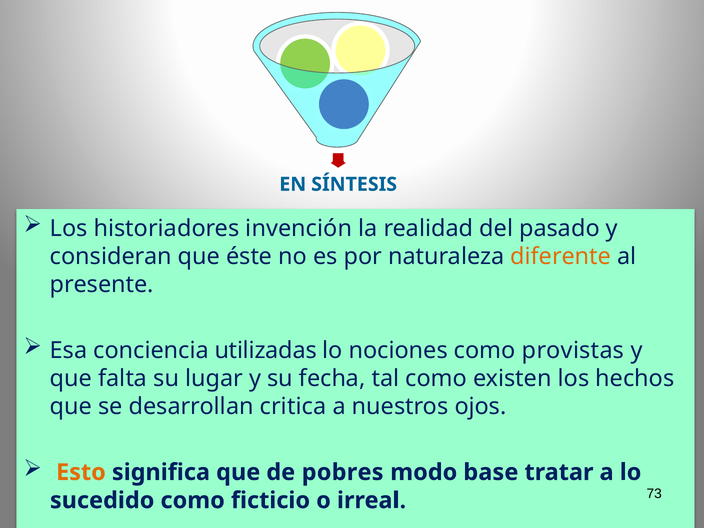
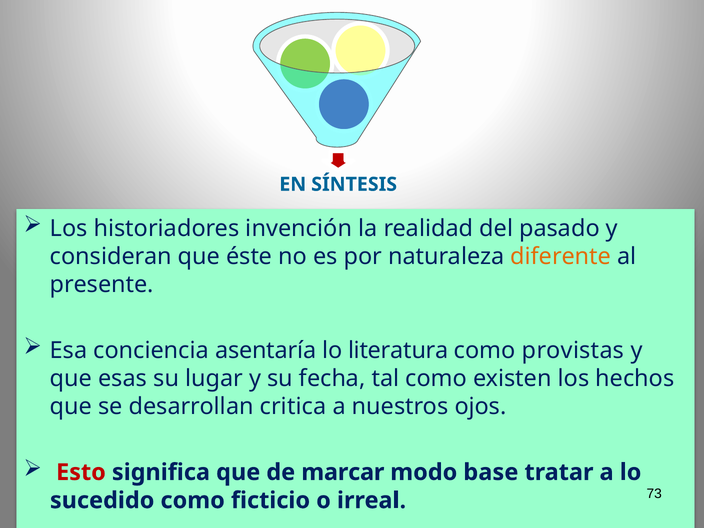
utilizadas: utilizadas -> asentaría (266, 350)
nociones: nociones -> literatura (398, 350)
falta: falta -> esas (123, 378)
Esto colour: orange -> red (81, 472)
pobres: pobres -> marcar (343, 472)
